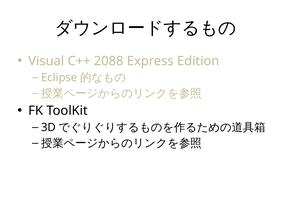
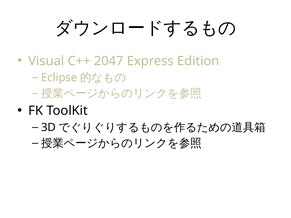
2088: 2088 -> 2047 (109, 61)
